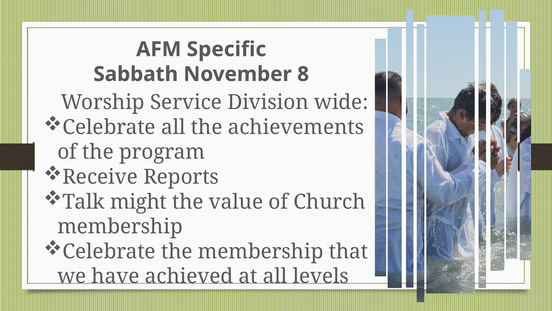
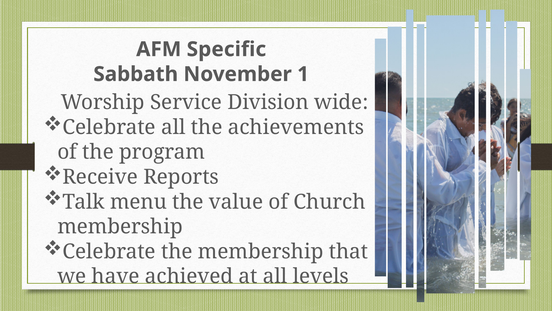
8: 8 -> 1 (303, 74)
might: might -> menu (138, 202)
